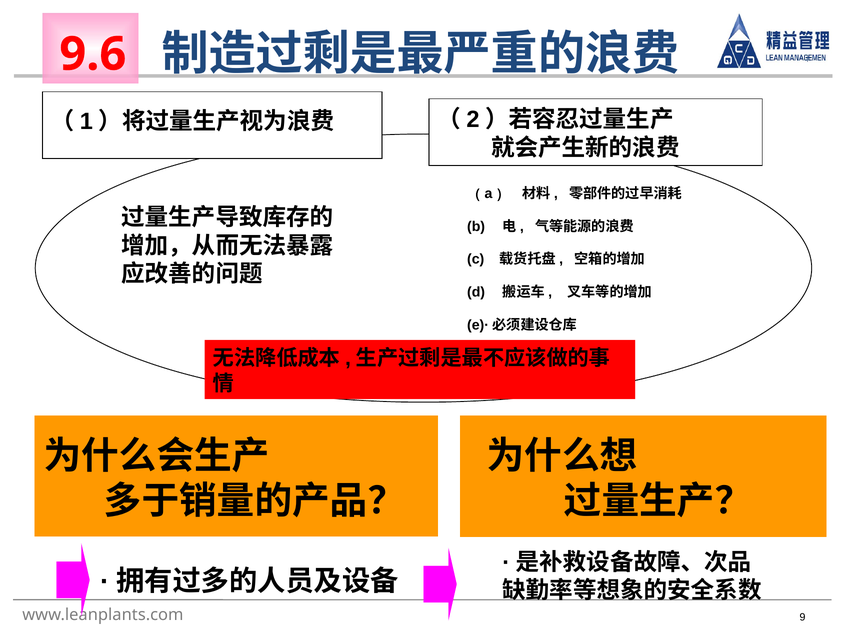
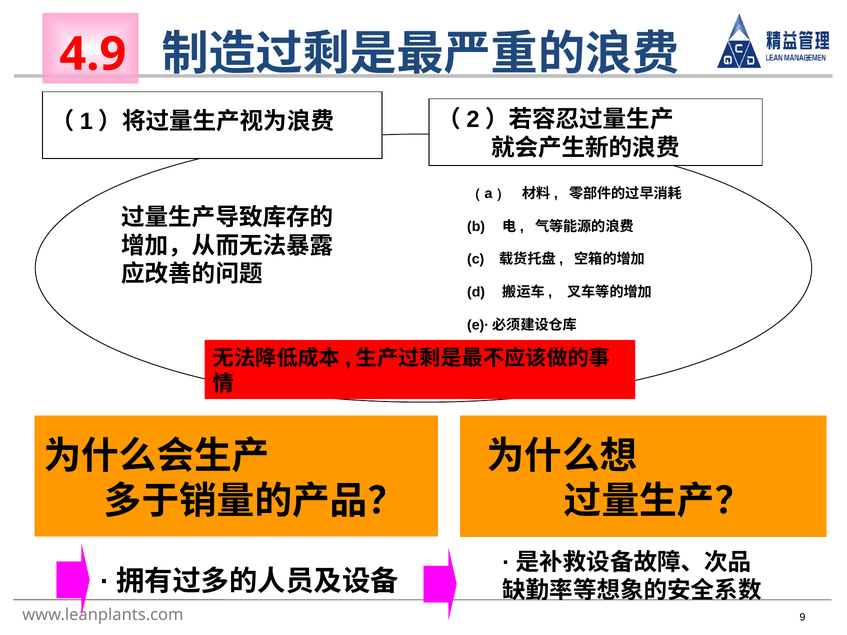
9.6: 9.6 -> 4.9 (93, 54)
